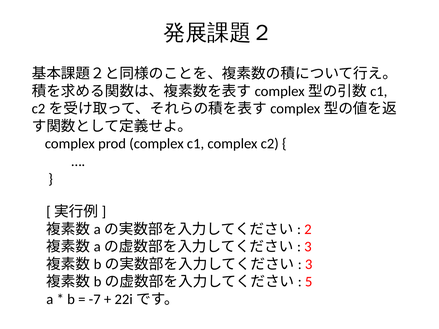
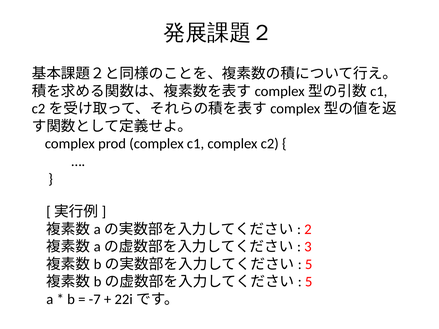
3: 3 -> 5 (309, 264)
